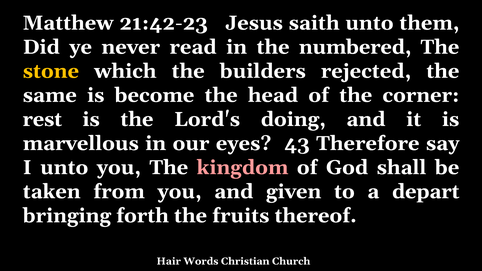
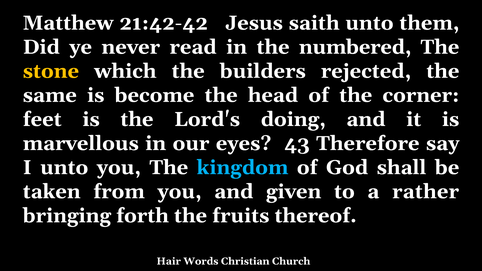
21:42-23: 21:42-23 -> 21:42-42 (164, 23)
rest: rest -> feet (42, 119)
kingdom colour: pink -> light blue (243, 168)
depart: depart -> rather (426, 192)
